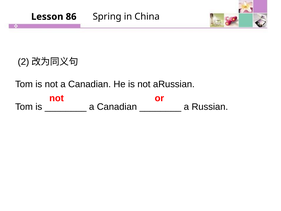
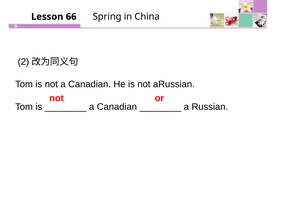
86: 86 -> 66 (71, 17)
